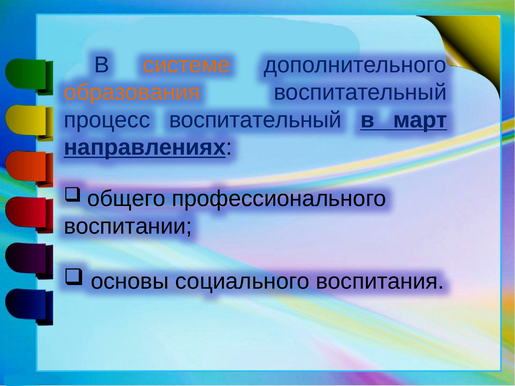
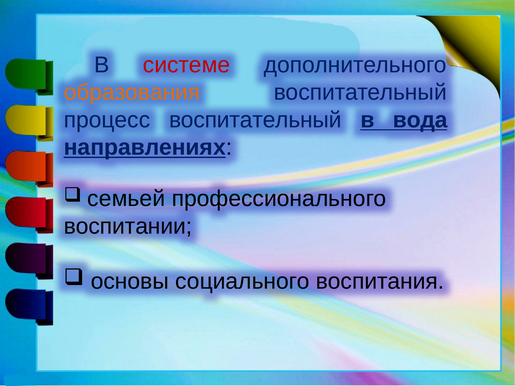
системе colour: orange -> red (187, 65)
март: март -> вода (420, 120)
общего: общего -> семьей (126, 199)
